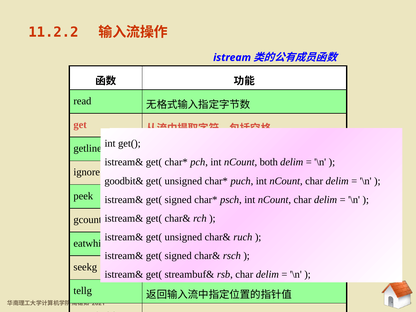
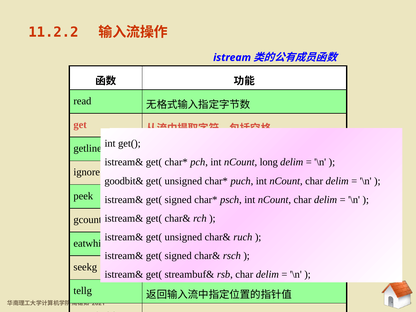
both: both -> long (269, 162)
